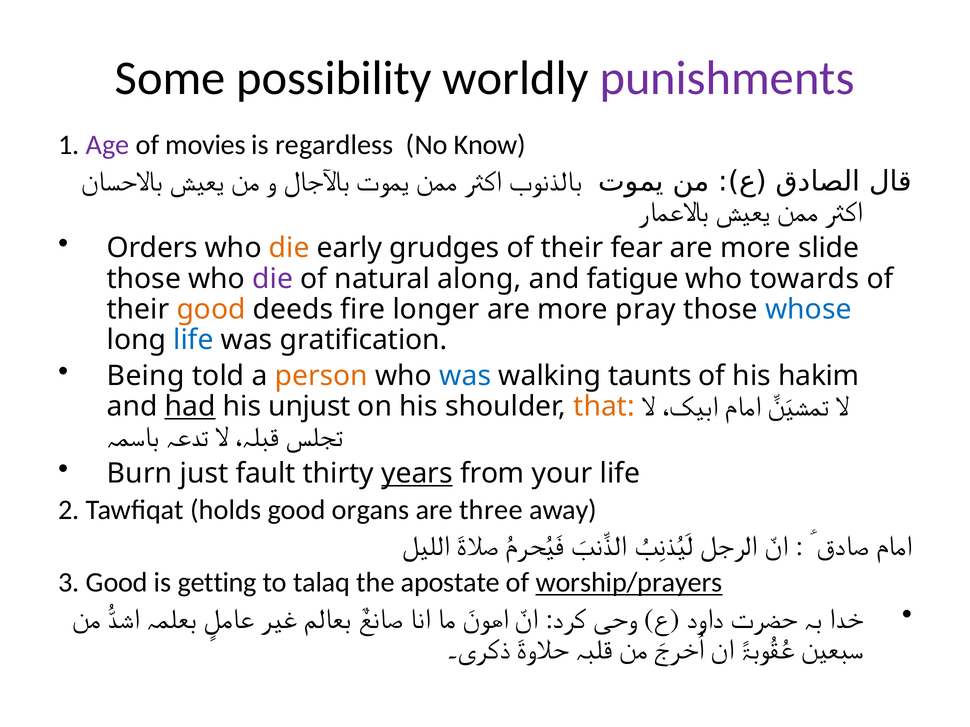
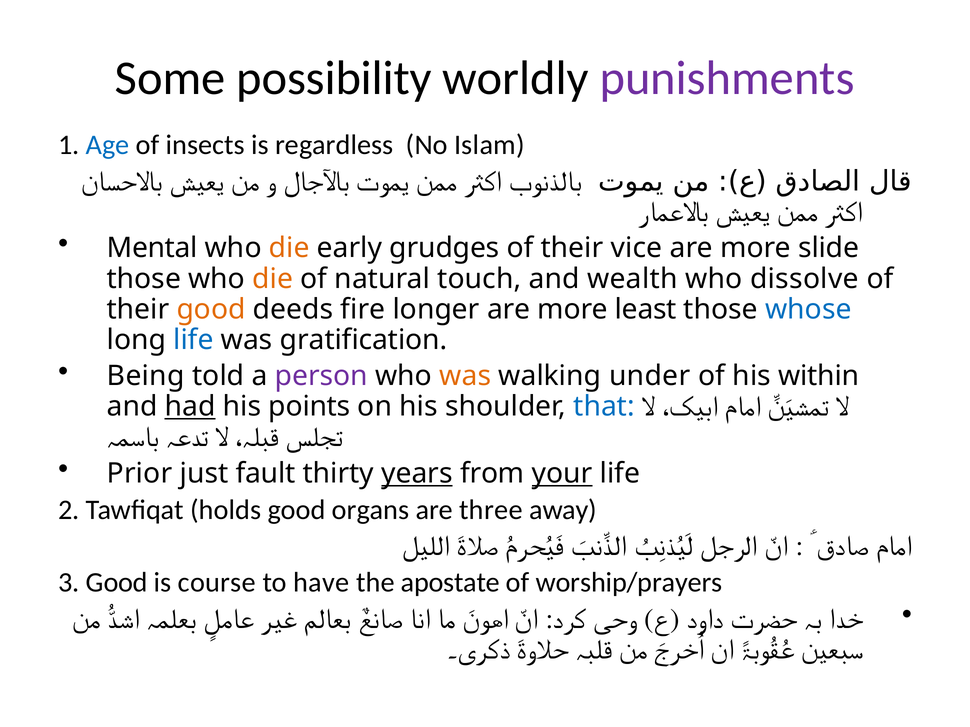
Age colour: purple -> blue (108, 145)
movies: movies -> insects (205, 145)
Know: Know -> Islam (489, 145)
Orders: Orders -> Mental (152, 248)
fear: fear -> vice (636, 248)
die colour: purple -> orange (273, 279)
along: along -> touch (479, 279)
fatigue: fatigue -> wealth (632, 279)
towards: towards -> dissolve (804, 279)
pray: pray -> least (646, 309)
person colour: orange -> purple (321, 376)
was colour: blue -> orange (465, 376)
taunts: taunts -> under (650, 376)
hakim: hakim -> within (819, 376)
unjust: unjust -> points (309, 407)
that colour: orange -> blue (604, 407)
Burn: Burn -> Prior (140, 474)
your underline: none -> present (562, 474)
getting: getting -> course (217, 583)
talaq: talaq -> have (321, 583)
worship/prayers underline: present -> none (629, 583)
